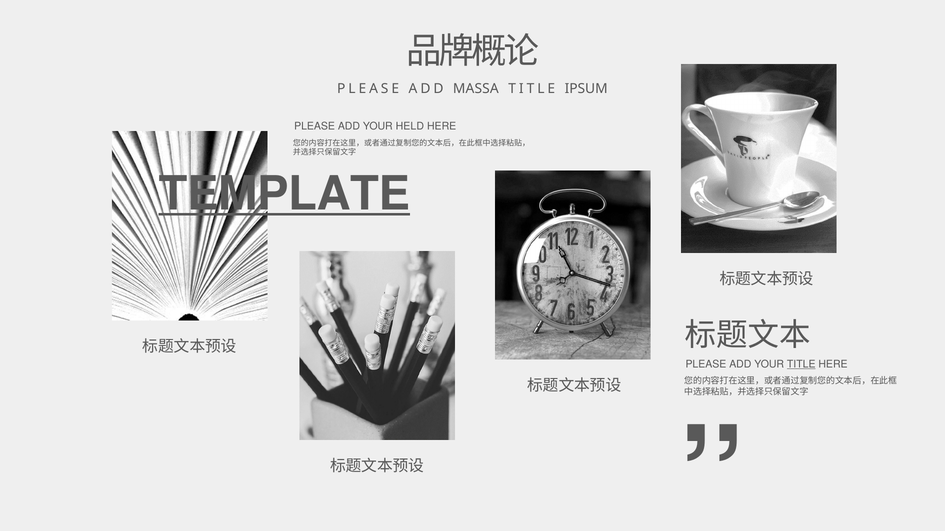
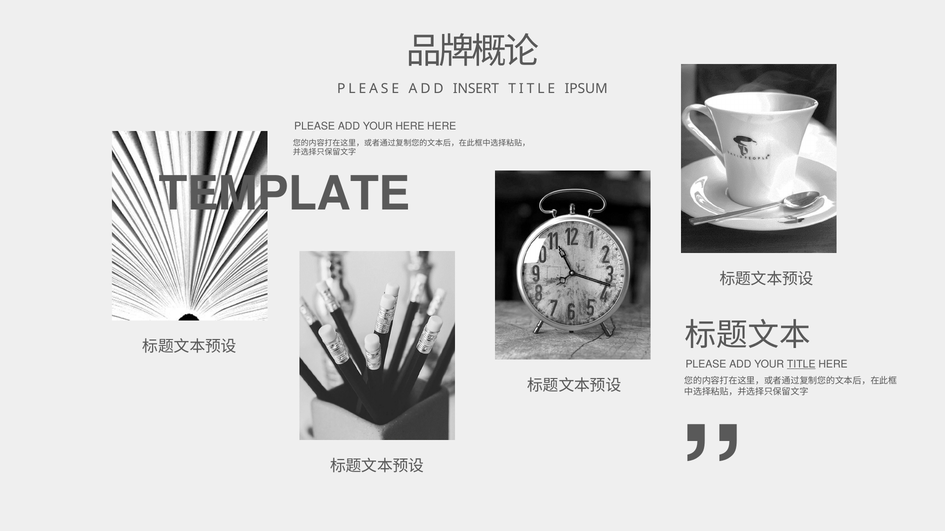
MASSA: MASSA -> INSERT (476, 89)
YOUR HELD: HELD -> HERE (410, 126)
TEMPLATE underline: present -> none (284, 194)
